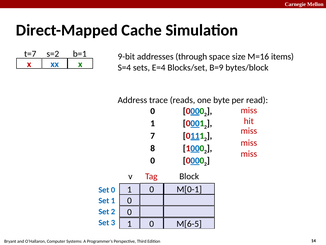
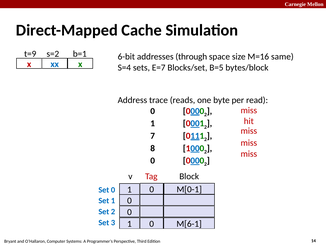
t=7: t=7 -> t=9 (30, 54)
9-bit: 9-bit -> 6-bit (126, 57)
items: items -> same (282, 57)
E=4: E=4 -> E=7 (159, 67)
B=9: B=9 -> B=5 (216, 67)
M[6-5: M[6-5 -> M[6-1 (189, 223)
